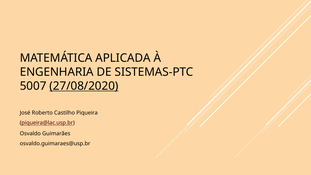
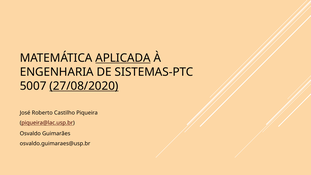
APLICADA underline: none -> present (123, 58)
